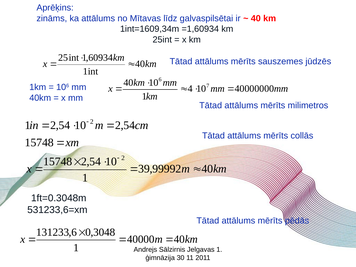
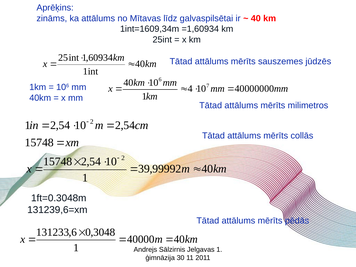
531233,6=xm: 531233,6=xm -> 131239,6=xm (57, 210)
